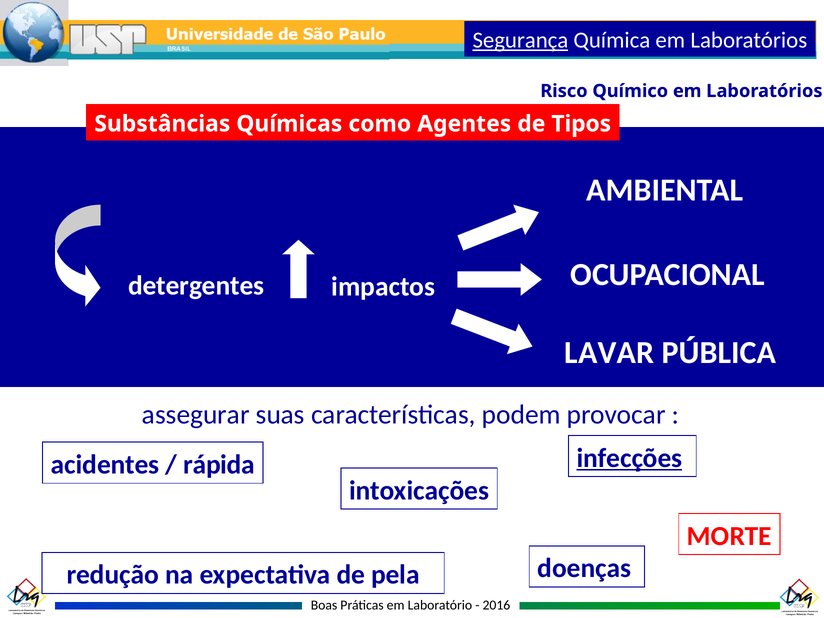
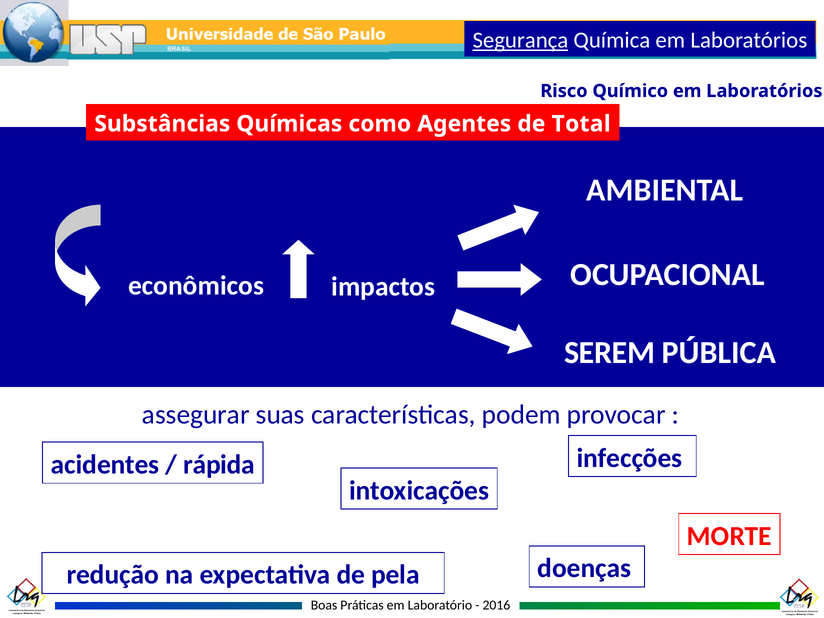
Tipos: Tipos -> Total (581, 124)
detergentes: detergentes -> econômicos (196, 286)
LAVAR: LAVAR -> SEREM (610, 353)
infecções underline: present -> none (629, 458)
